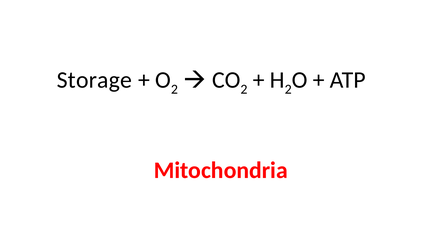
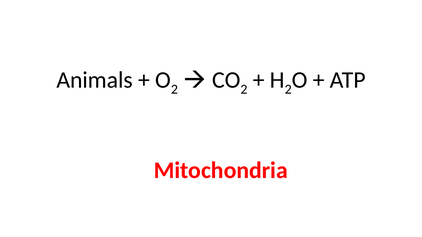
Storage: Storage -> Animals (95, 80)
